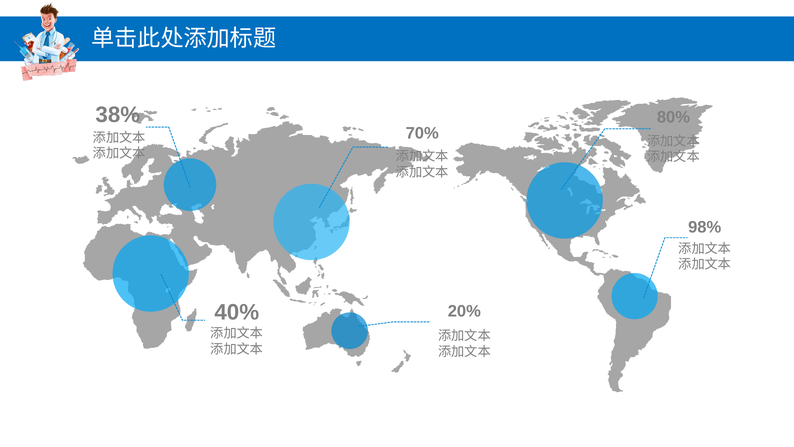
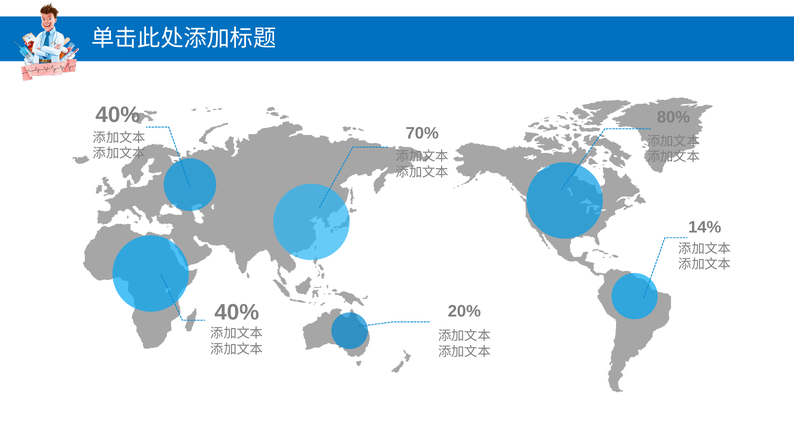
38%: 38% -> 40% (118, 115)
98%: 98% -> 14% (705, 227)
